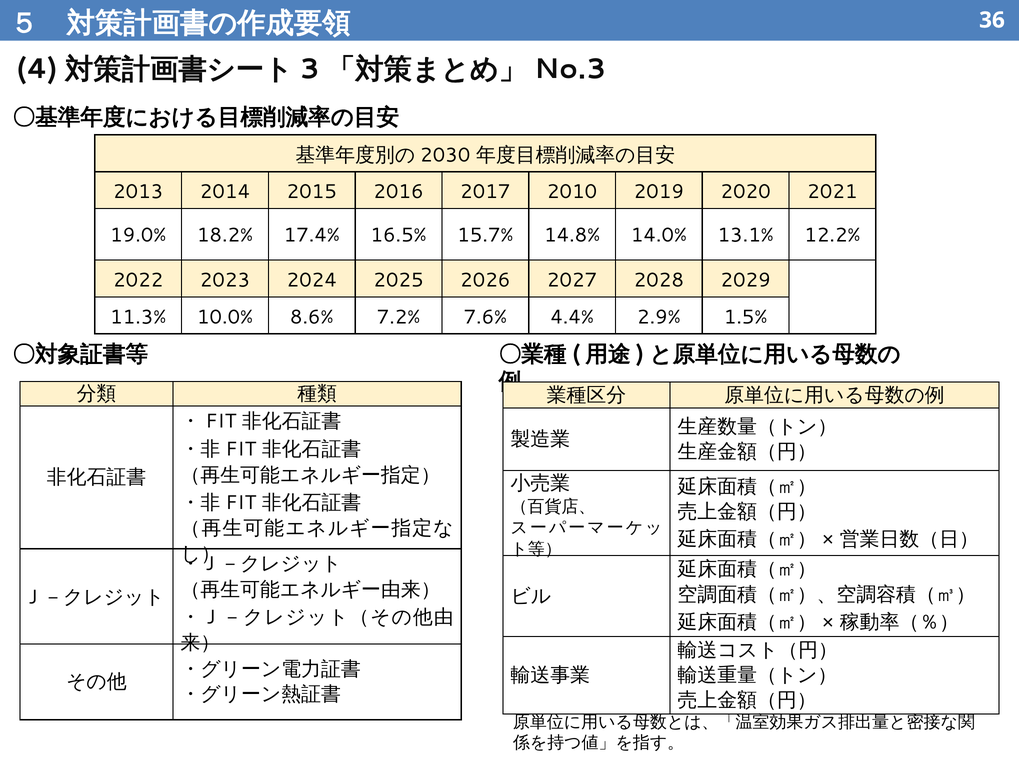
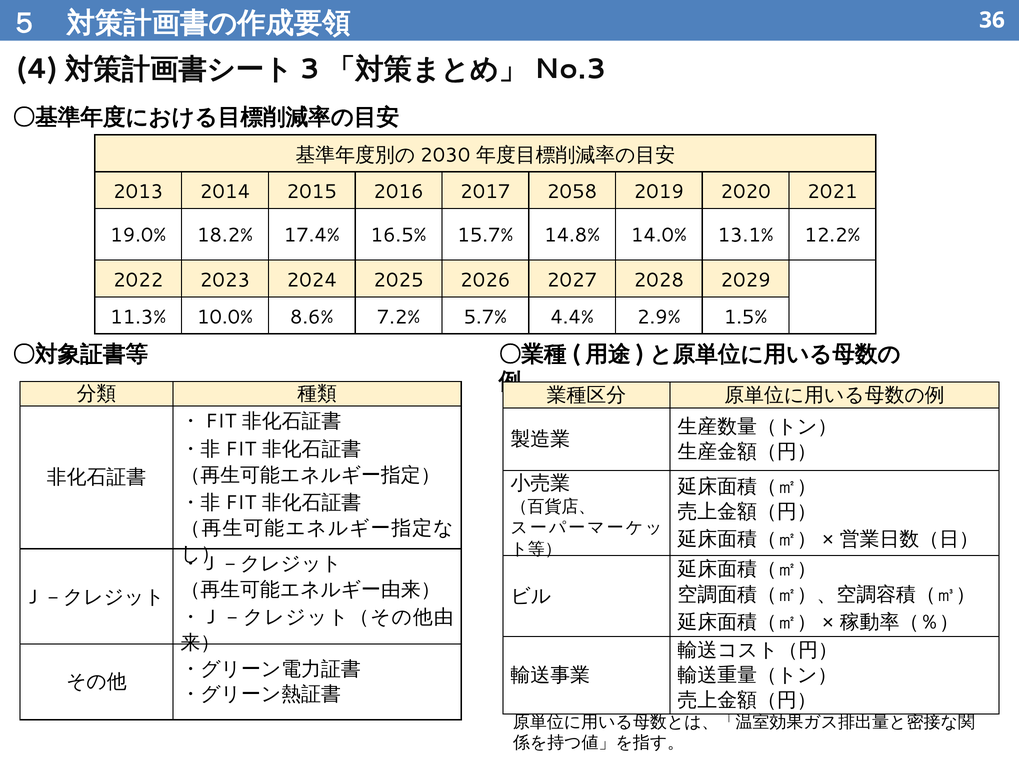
2010: 2010 -> 2058 (572, 192)
7.6%: 7.6% -> 5.7% (485, 317)
